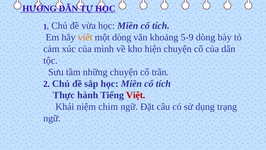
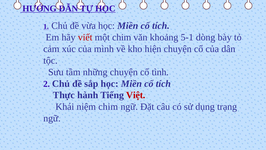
viết colour: orange -> red (85, 37)
một dòng: dòng -> chim (122, 37)
5-9: 5-9 -> 5-1 (187, 37)
trân: trân -> tình (160, 72)
